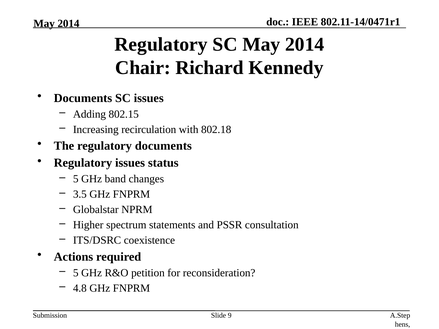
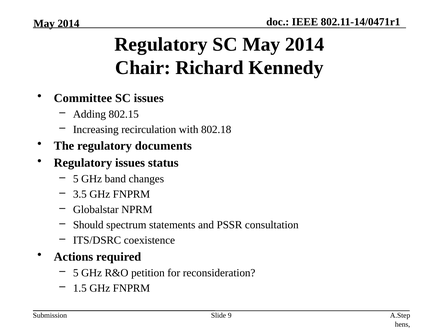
Documents: Documents -> Committee (83, 98)
Higher: Higher -> Should (88, 225)
4.8: 4.8 -> 1.5 (80, 288)
